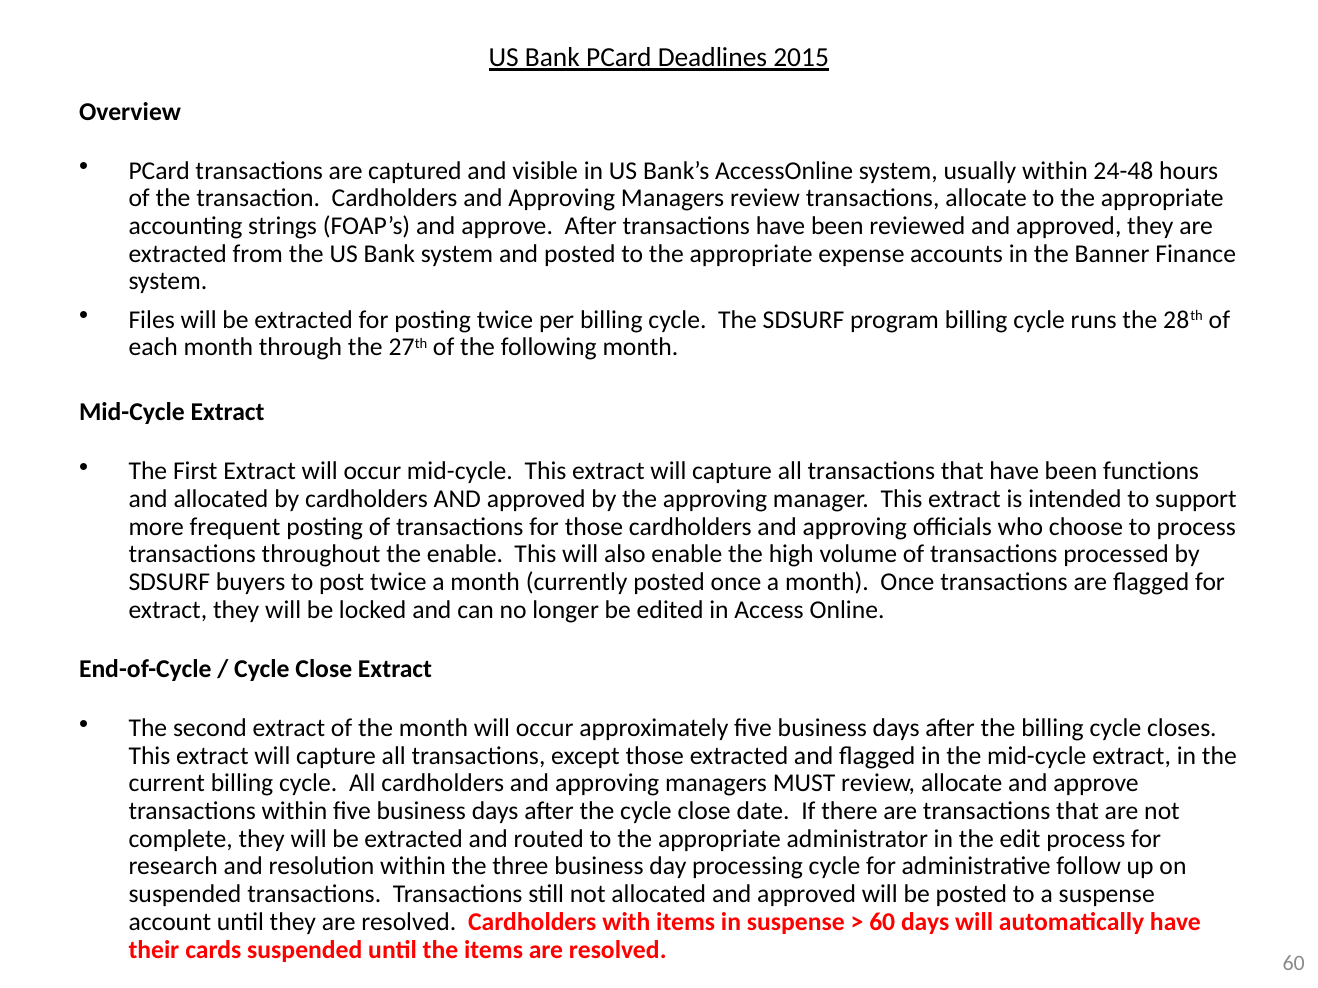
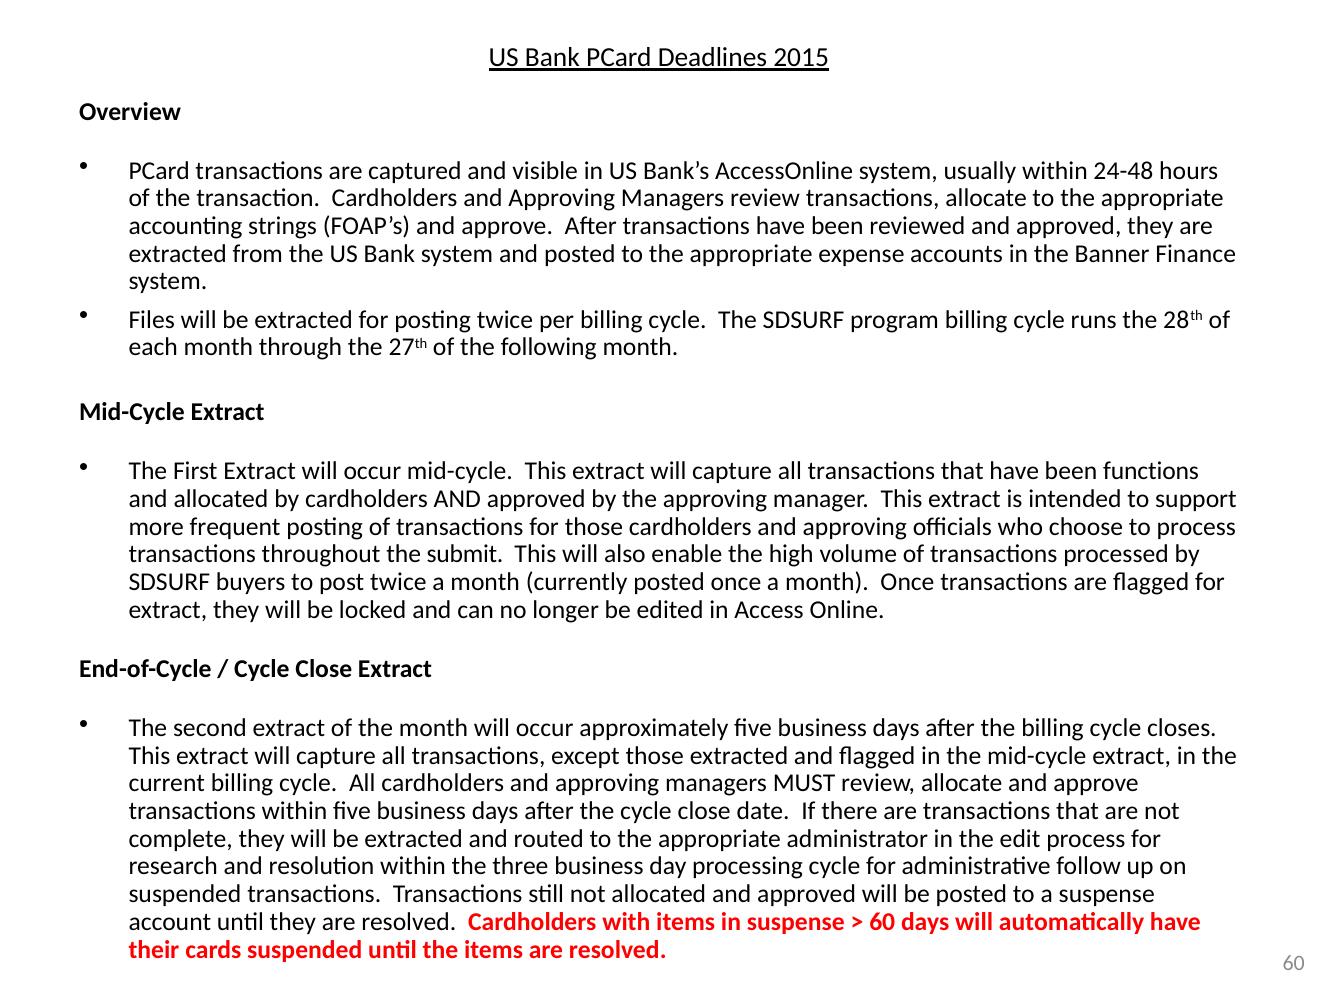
the enable: enable -> submit (465, 555)
